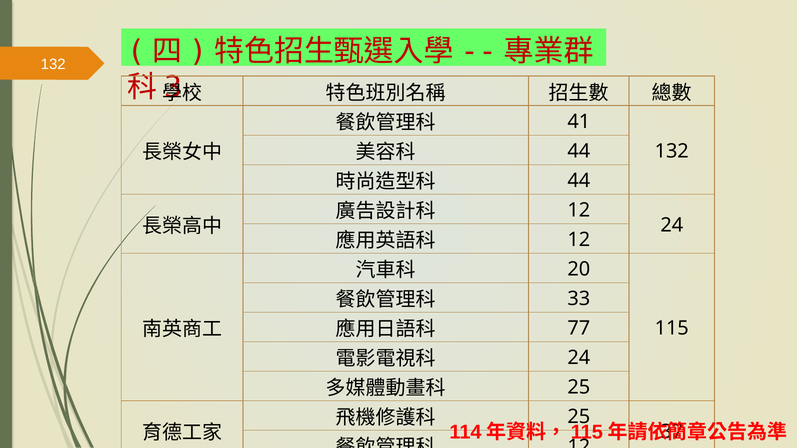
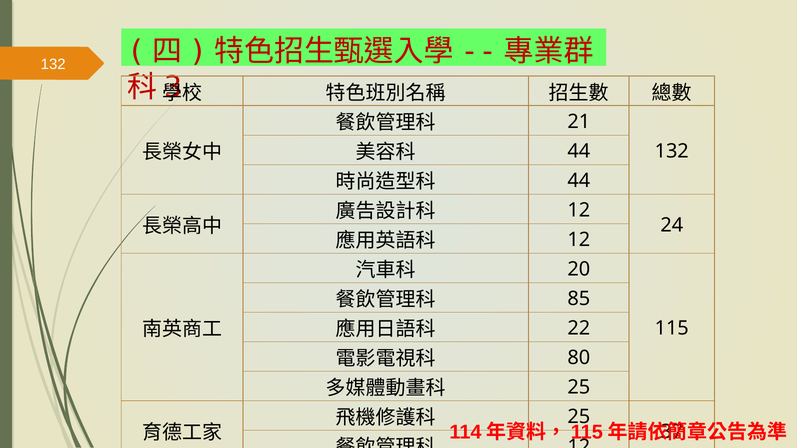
41: 41 -> 21 (579, 122)
33: 33 -> 85 (579, 299)
77: 77 -> 22 (579, 329)
24: 24 -> 80 (579, 358)
